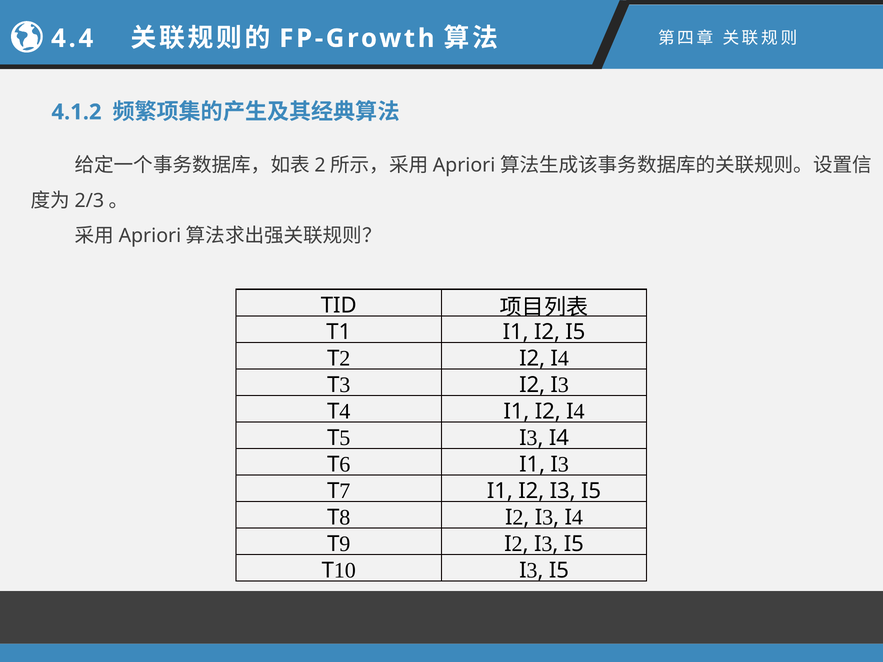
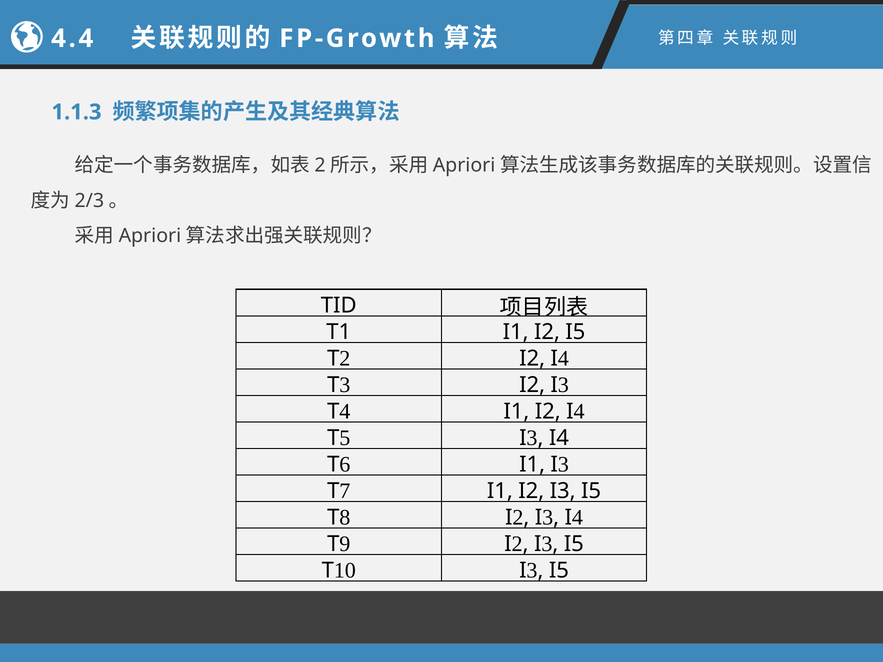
4.1.2: 4.1.2 -> 1.1.3 (76, 112)
